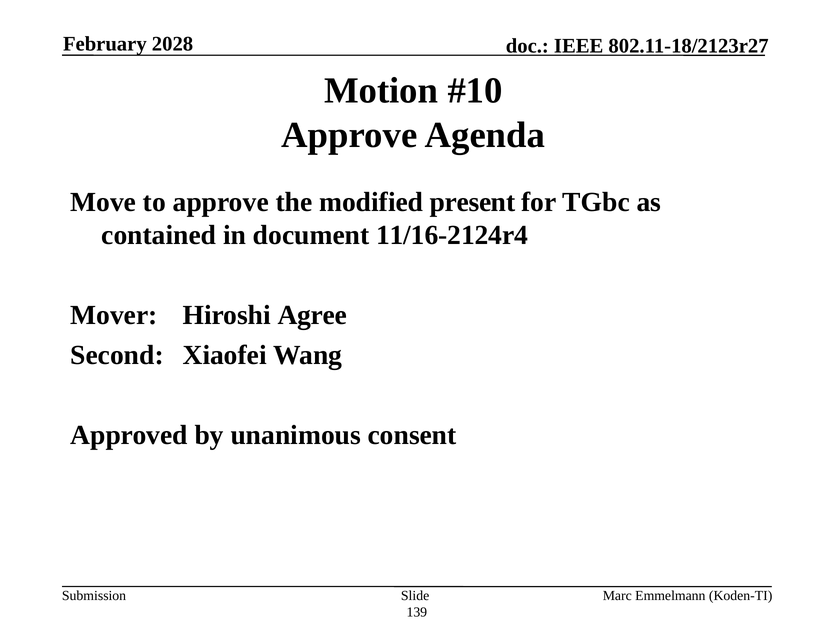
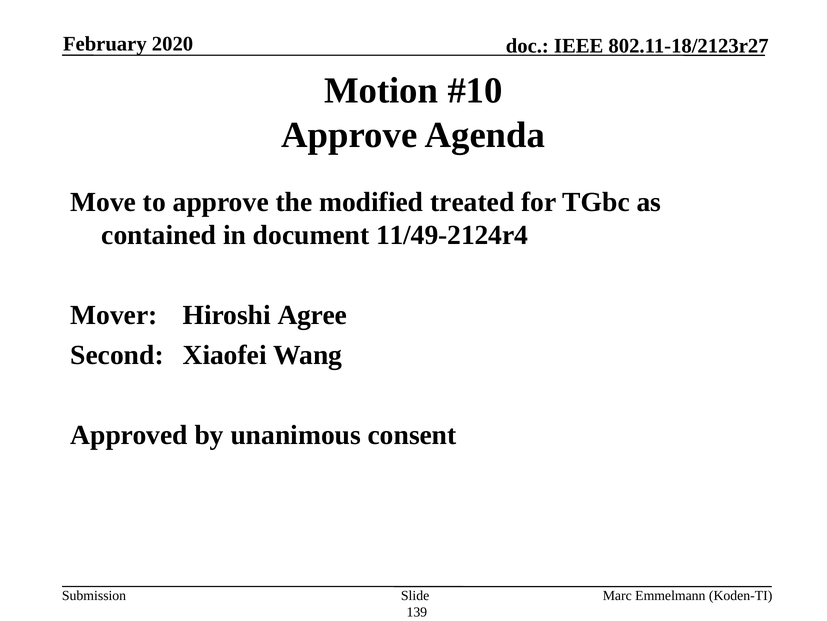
2028: 2028 -> 2020 (173, 44)
present: present -> treated (472, 202)
11/16-2124r4: 11/16-2124r4 -> 11/49-2124r4 (452, 235)
